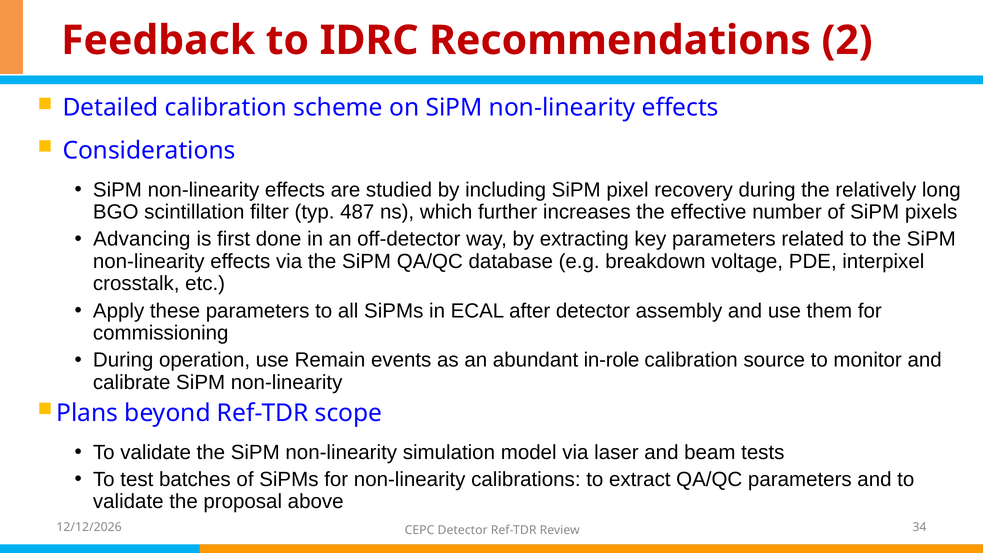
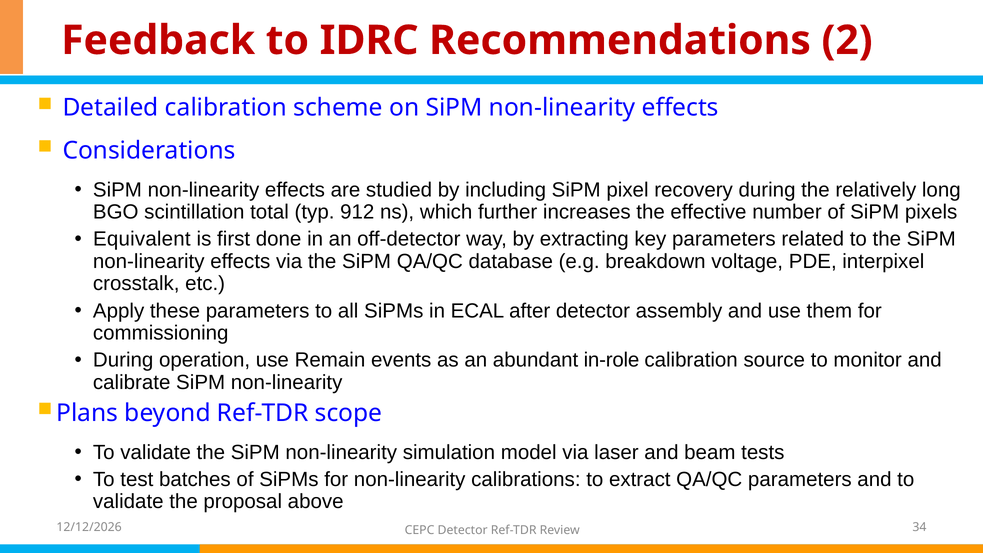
filter: filter -> total (270, 212)
487: 487 -> 912 (357, 212)
Advancing: Advancing -> Equivalent (142, 239)
